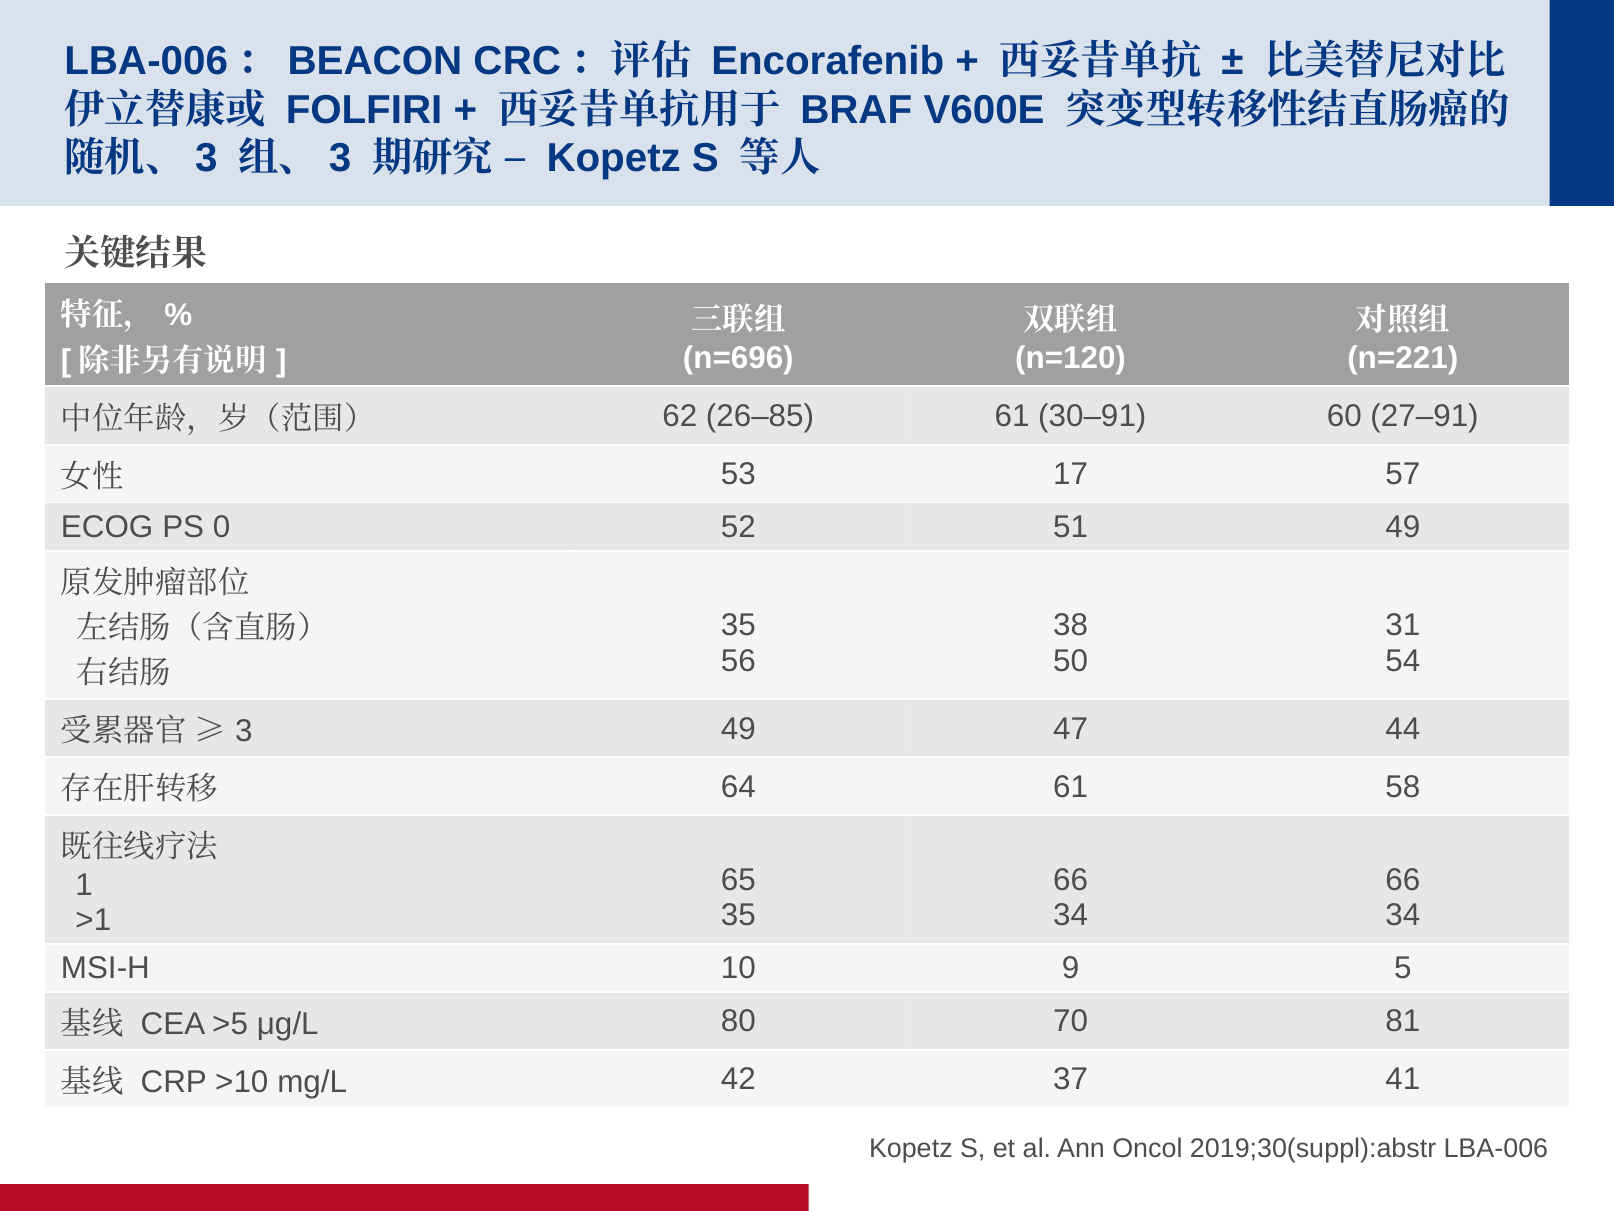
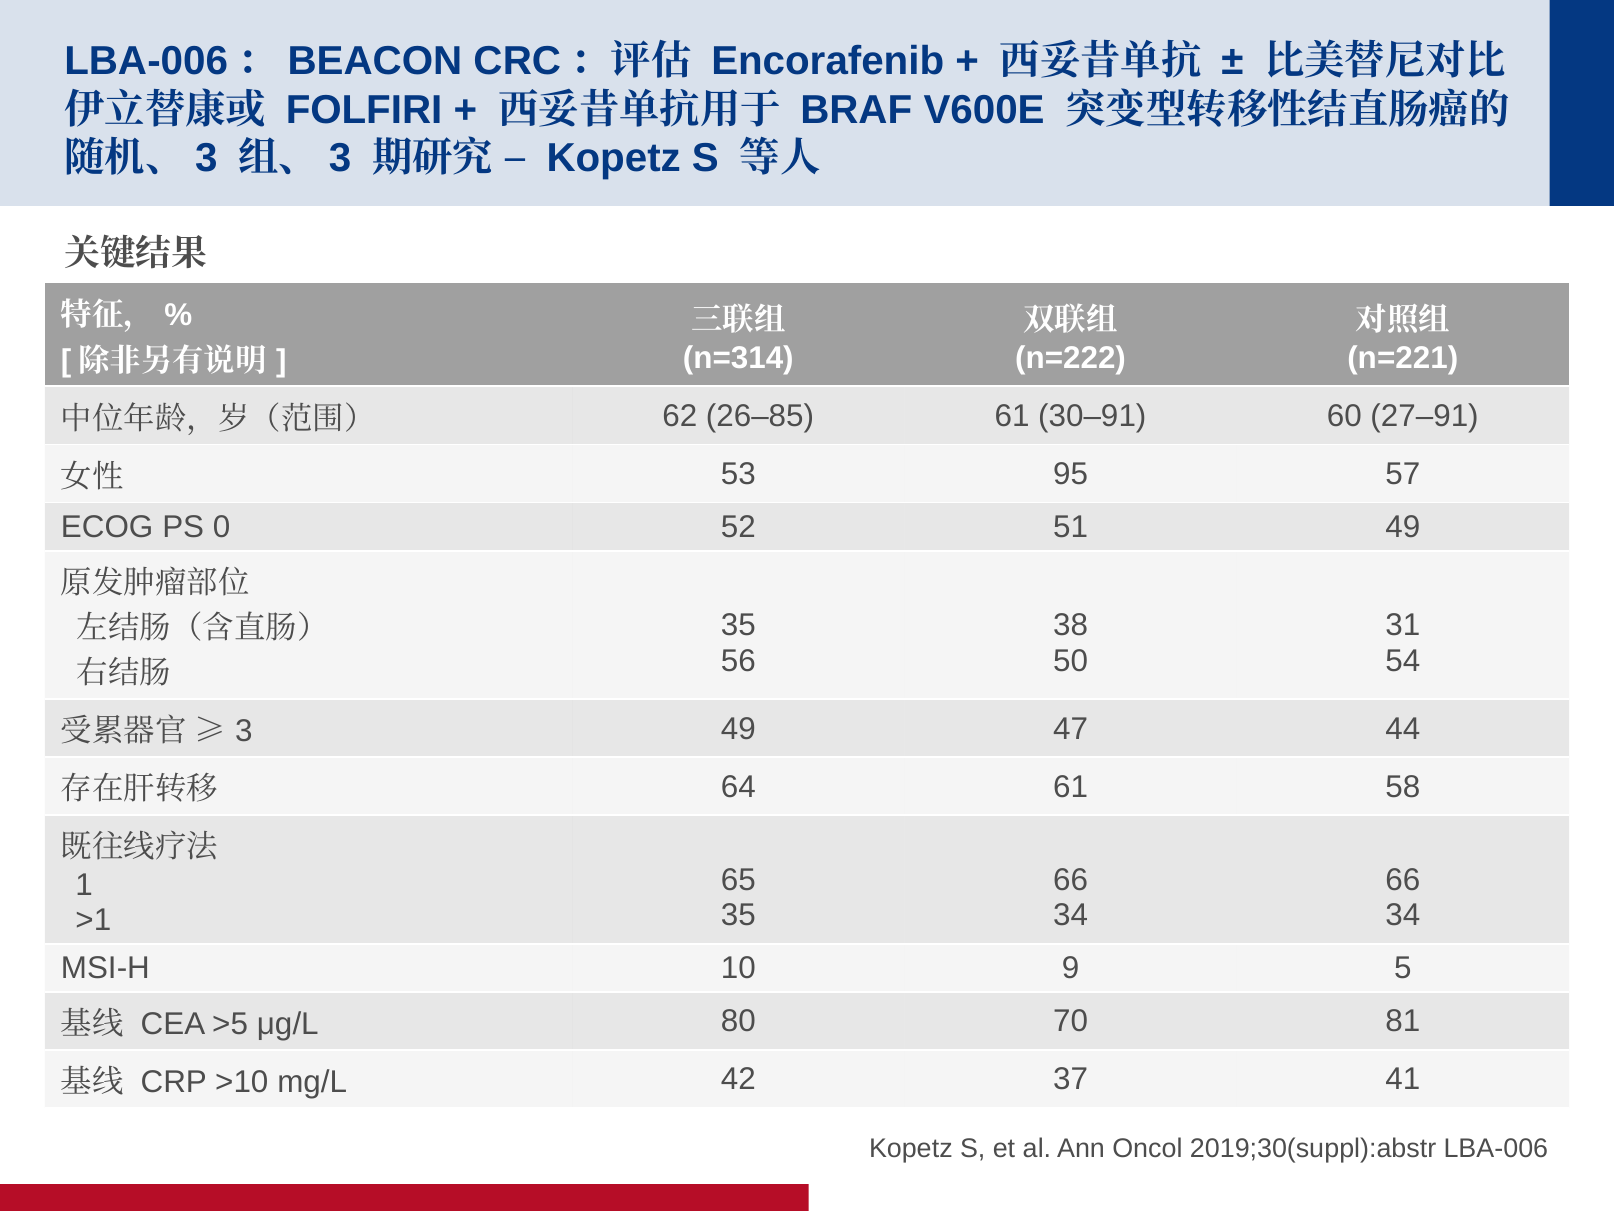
n=696: n=696 -> n=314 (738, 358)
n=120: n=120 -> n=222 (1071, 358)
17: 17 -> 95 (1071, 474)
